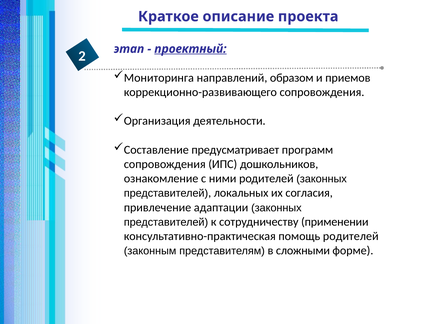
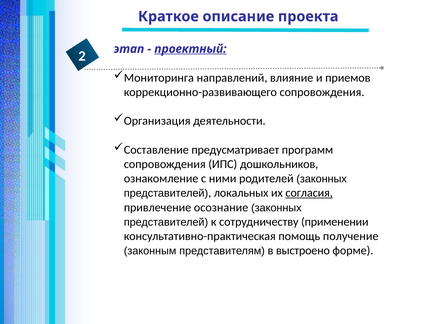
образом: образом -> влияние (292, 78)
согласия underline: none -> present (309, 193)
адаптации: адаптации -> осознание (221, 207)
помощь родителей: родителей -> получение (351, 236)
сложными: сложными -> выстроено (303, 251)
